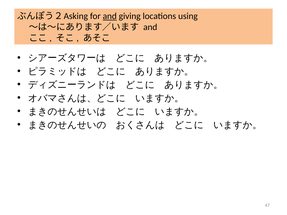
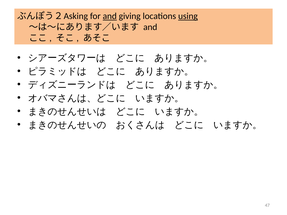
using underline: none -> present (188, 16)
